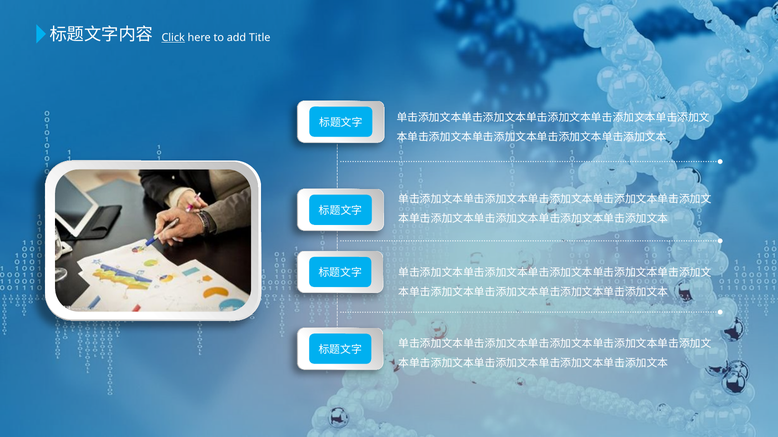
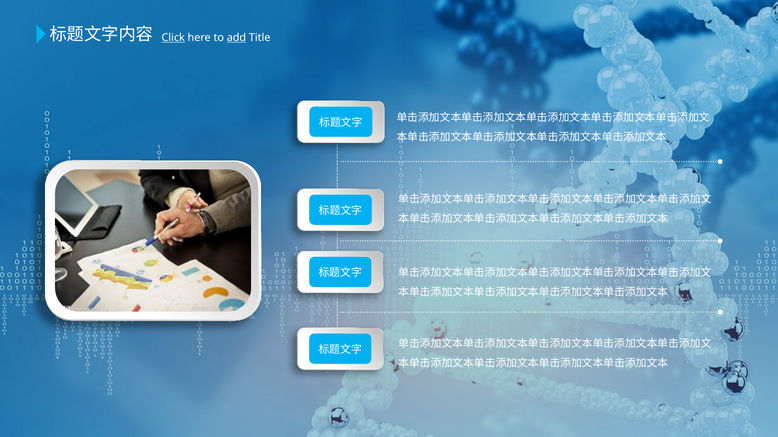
add underline: none -> present (236, 38)
